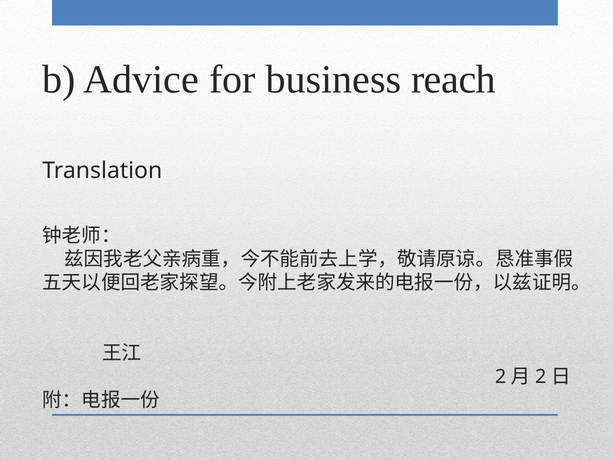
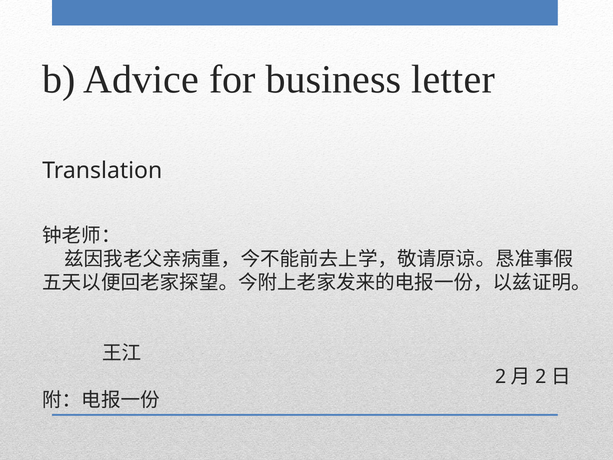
reach: reach -> letter (453, 80)
